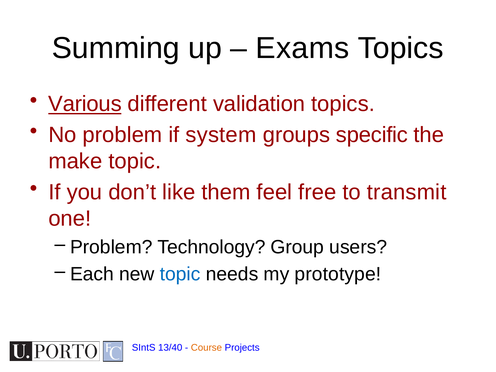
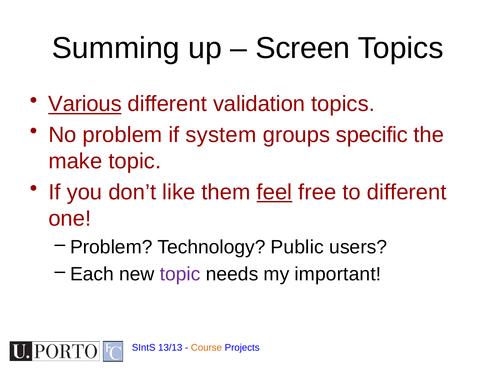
Exams: Exams -> Screen (303, 48)
feel underline: none -> present (274, 192)
to transmit: transmit -> different (407, 192)
Group: Group -> Public (297, 247)
topic colour: blue -> purple (180, 274)
prototype: prototype -> important (338, 274)
13/40: 13/40 -> 13/13 (170, 348)
